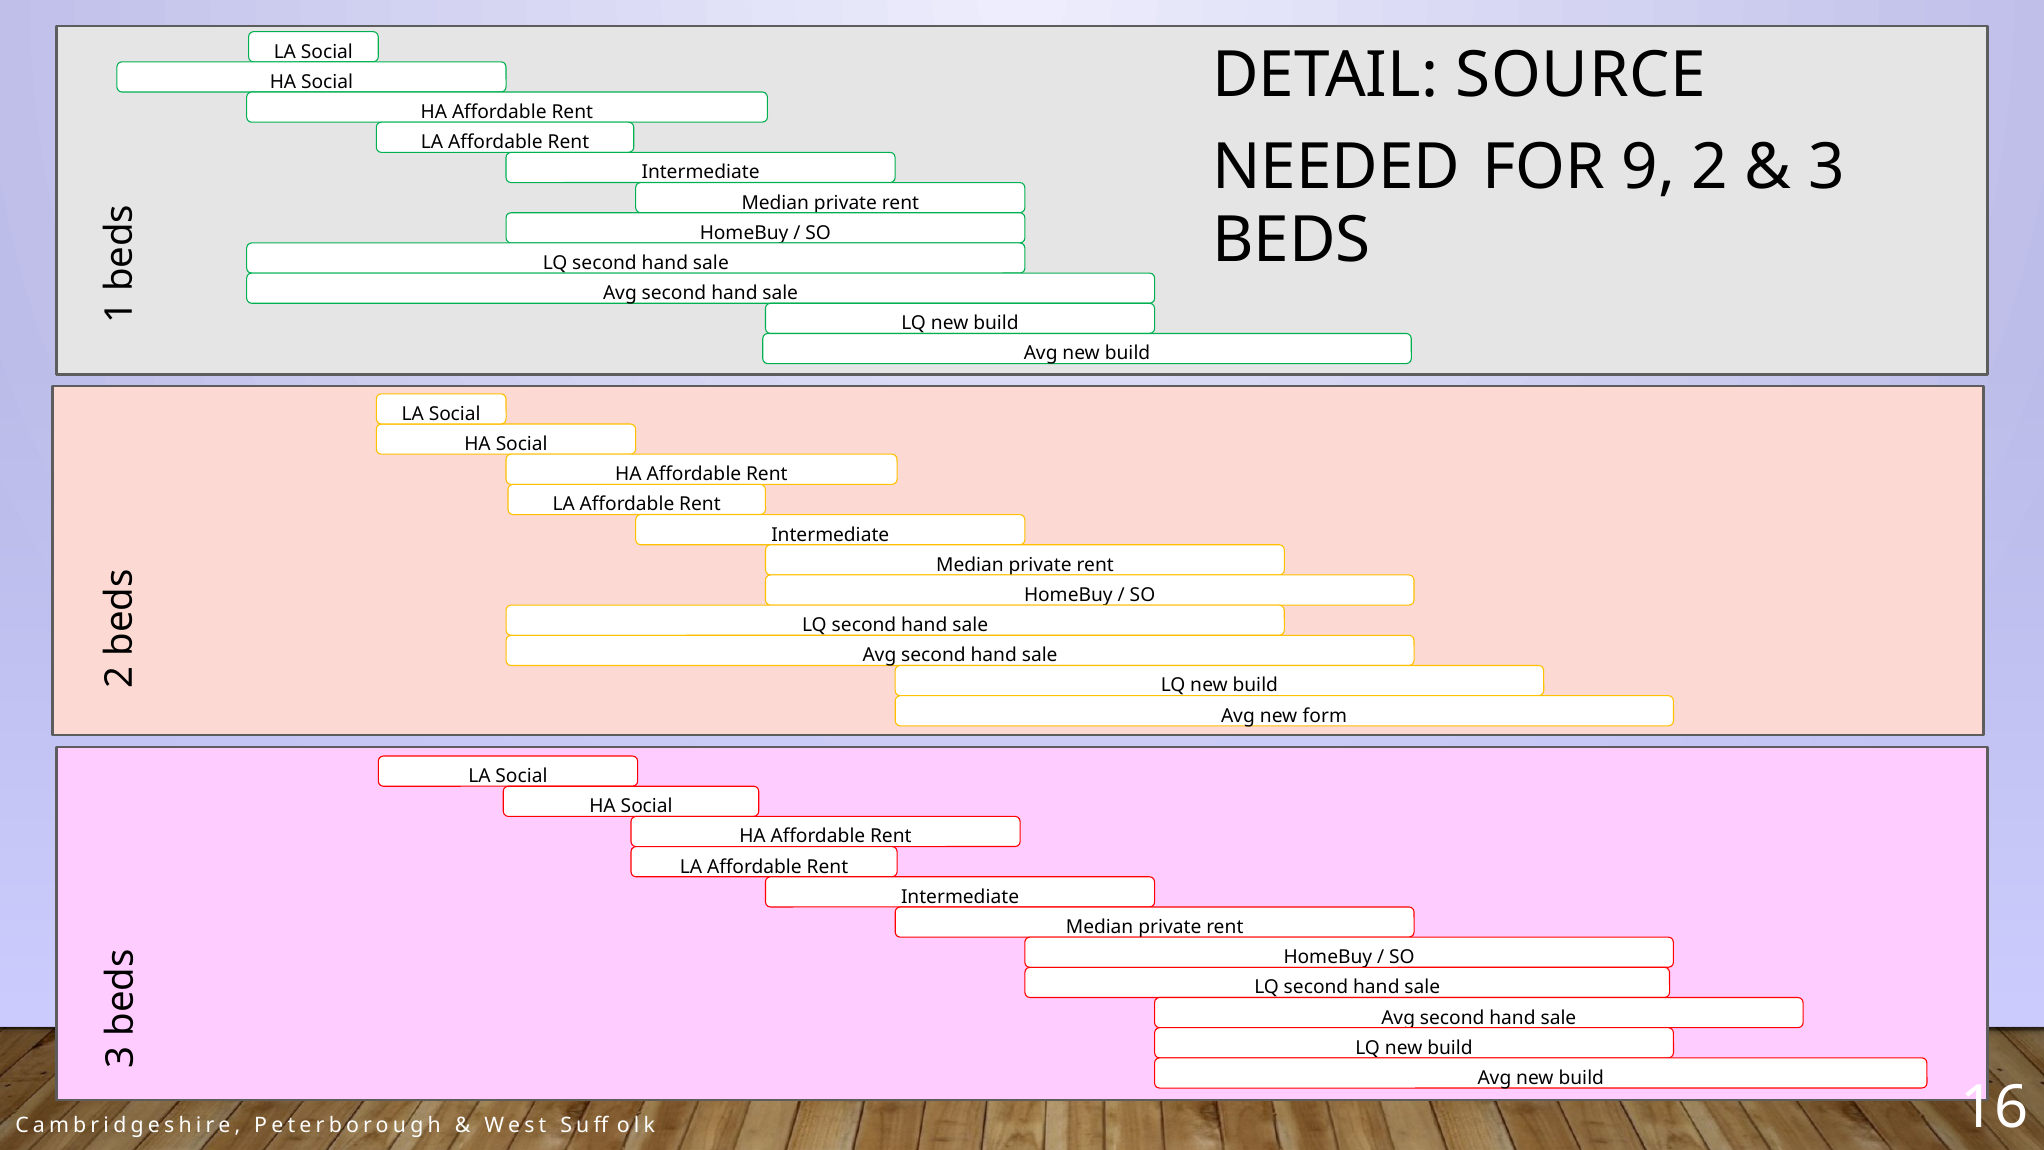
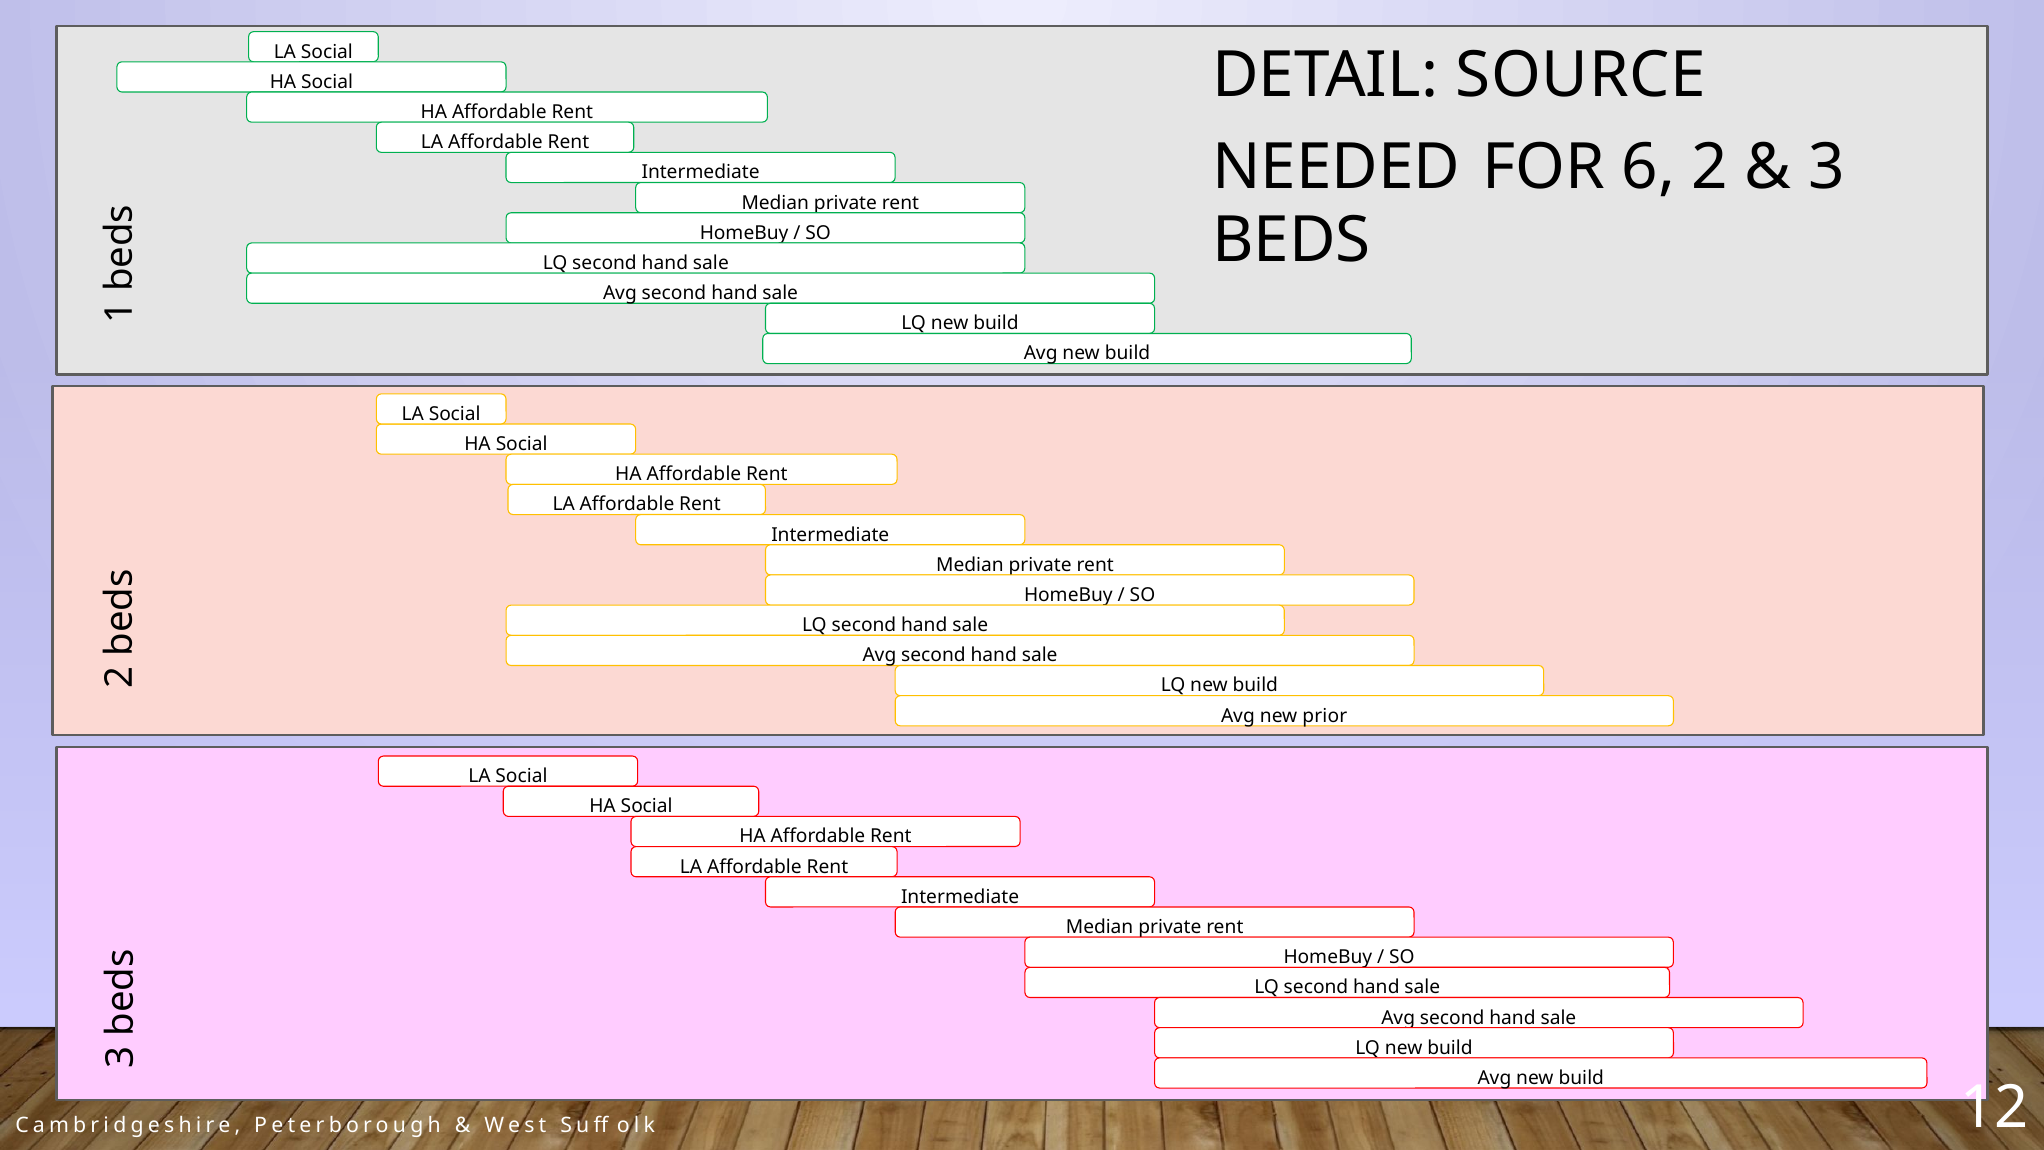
9: 9 -> 6 (1648, 167)
form: form -> prior (1325, 716)
16: 16 -> 12 (1995, 1108)
